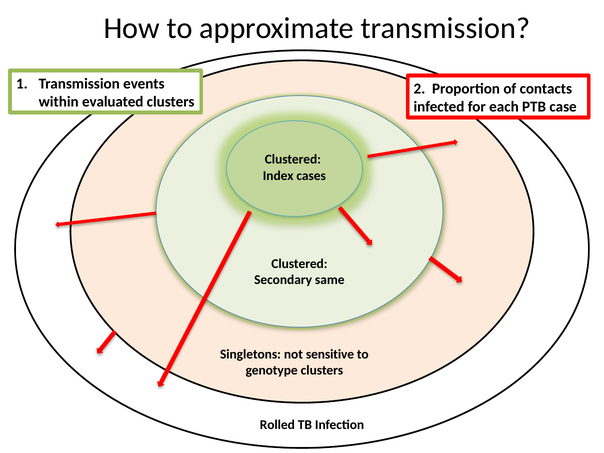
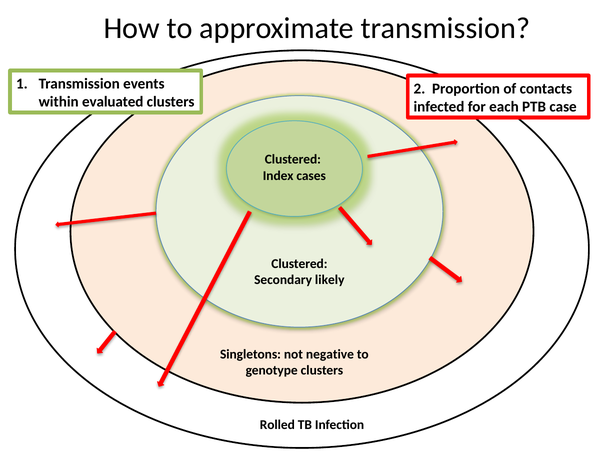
same: same -> likely (330, 280)
sensitive: sensitive -> negative (330, 354)
